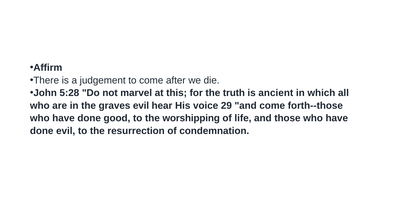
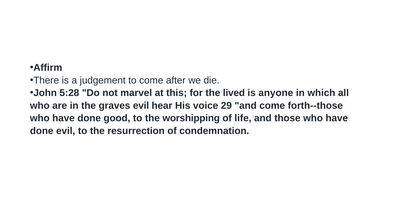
truth: truth -> lived (234, 93)
ancient: ancient -> anyone (276, 93)
